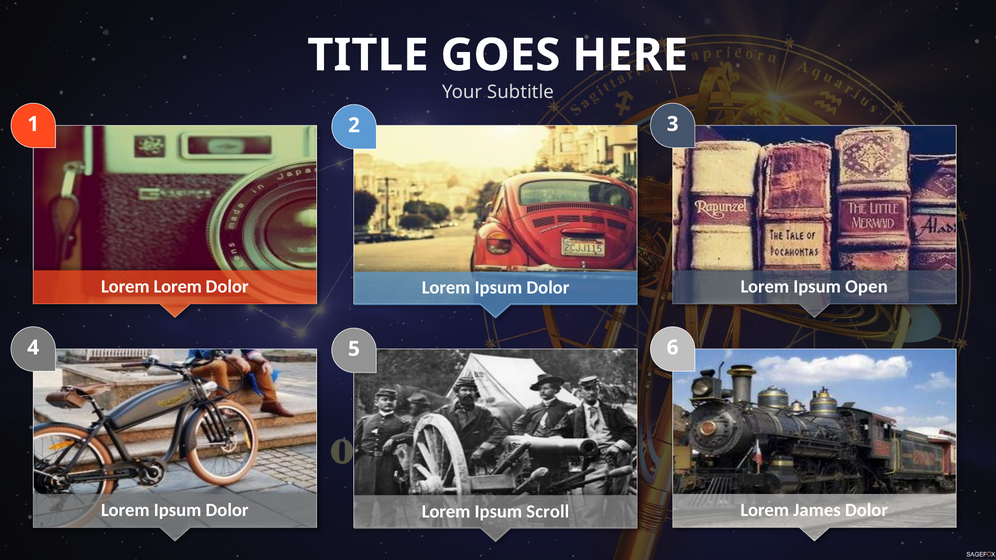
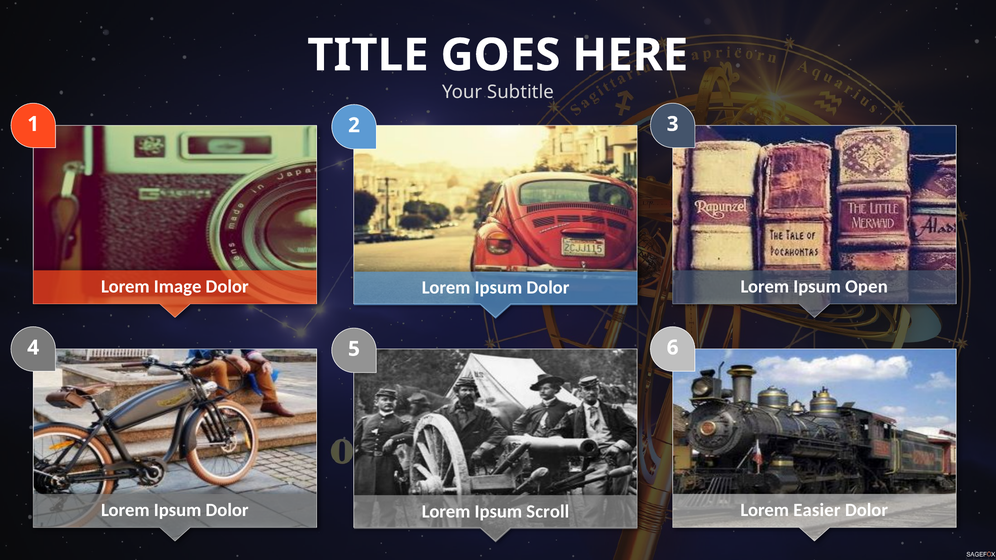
Lorem Lorem: Lorem -> Image (178, 287)
James: James -> Easier (817, 510)
